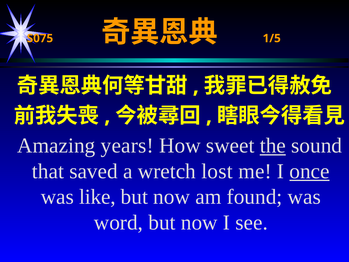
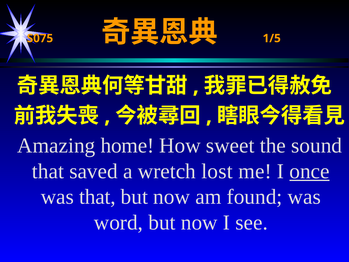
years: years -> home (127, 146)
the underline: present -> none (273, 146)
was like: like -> that (97, 197)
